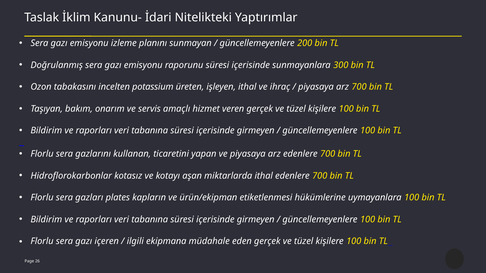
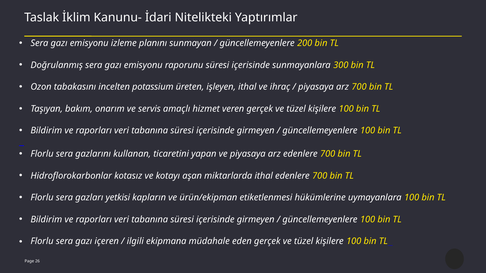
plates: plates -> yetkisi (118, 198)
